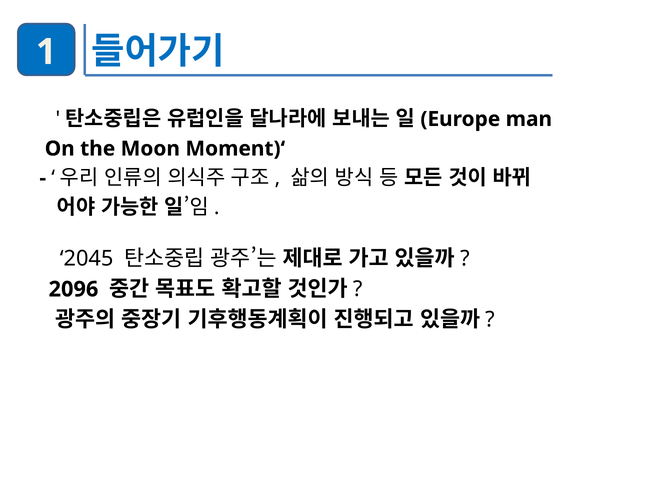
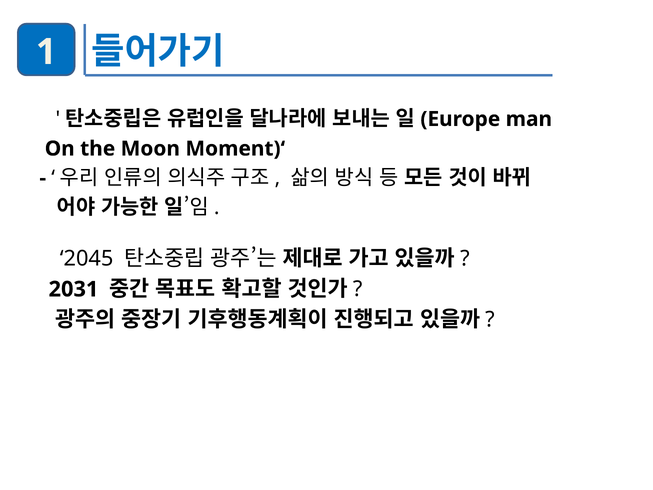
2096: 2096 -> 2031 (73, 289)
